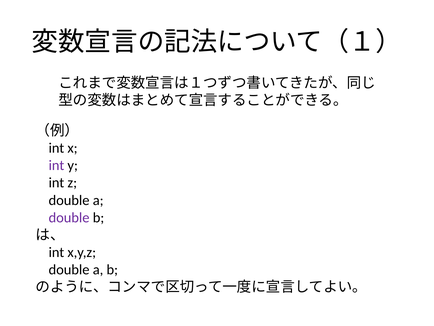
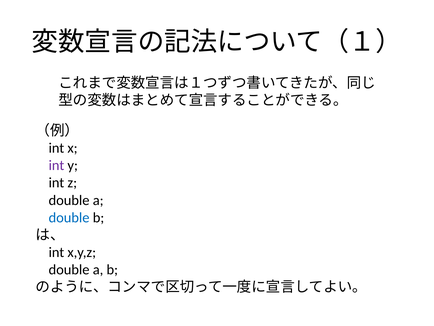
double colour: purple -> blue (69, 217)
